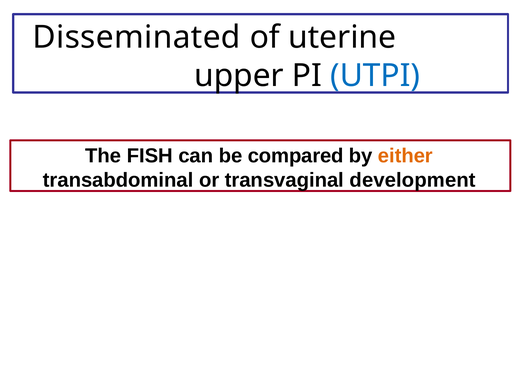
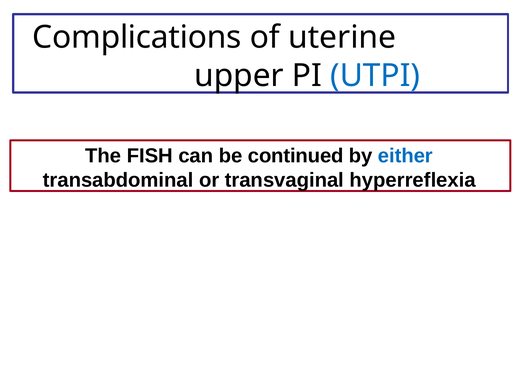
Disseminated: Disseminated -> Complications (137, 37)
compared: compared -> continued (296, 156)
either colour: orange -> blue (405, 156)
development: development -> hyperreflexia (413, 180)
